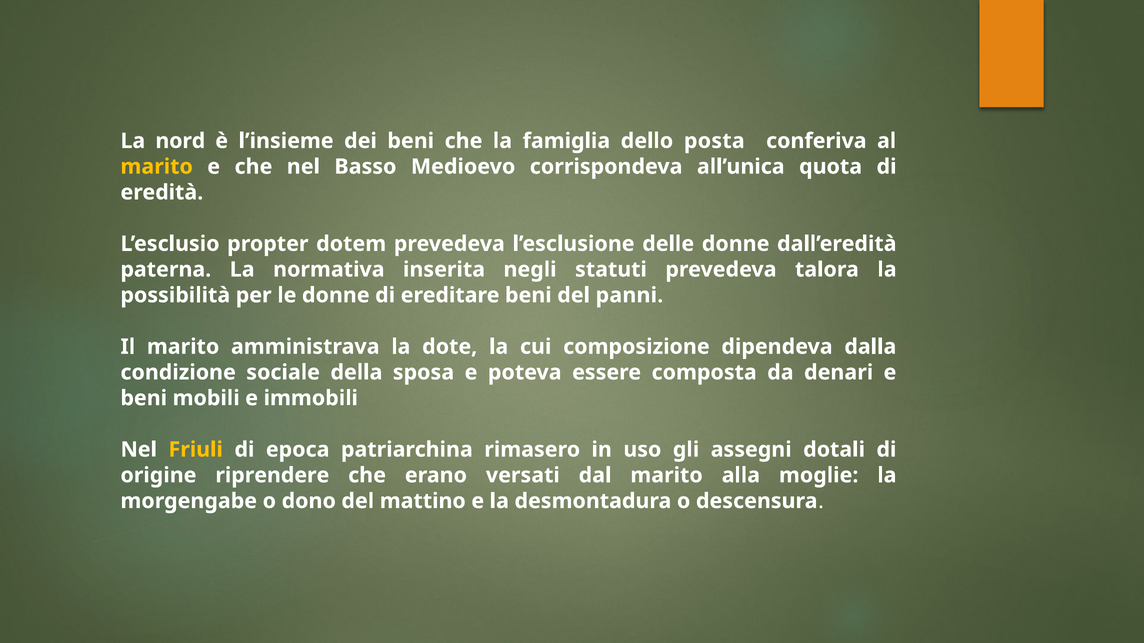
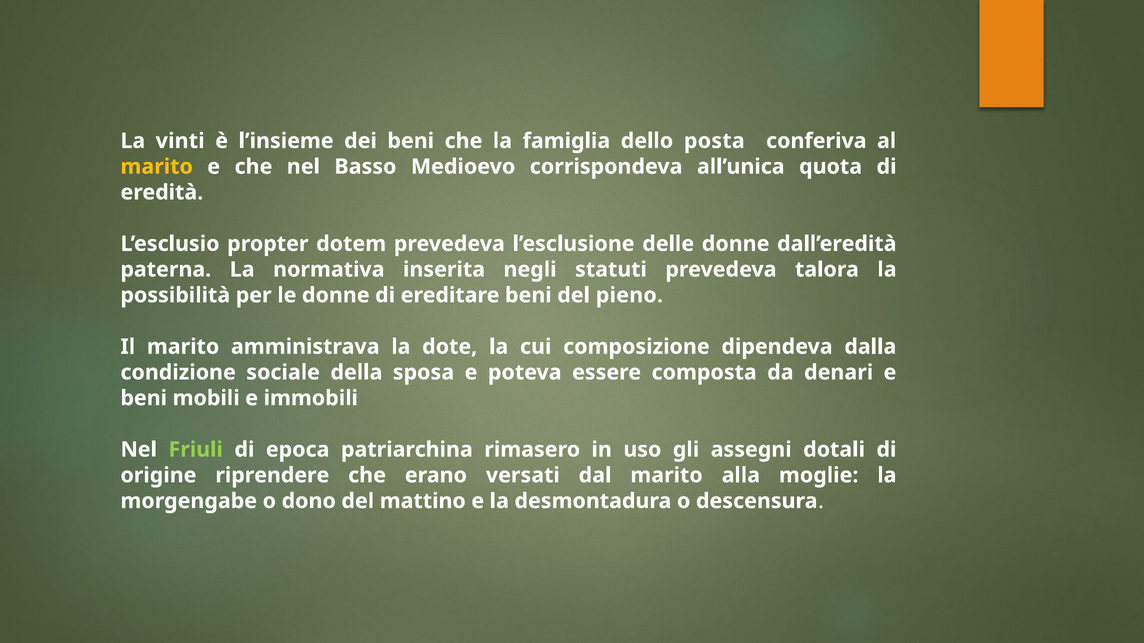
nord: nord -> vinti (180, 141)
panni: panni -> pieno (629, 295)
Friuli colour: yellow -> light green (196, 450)
